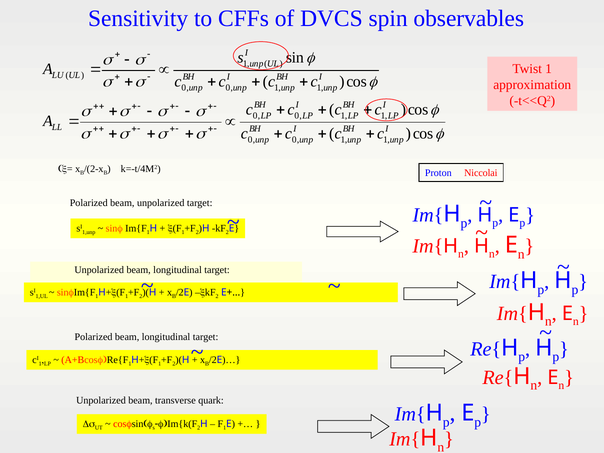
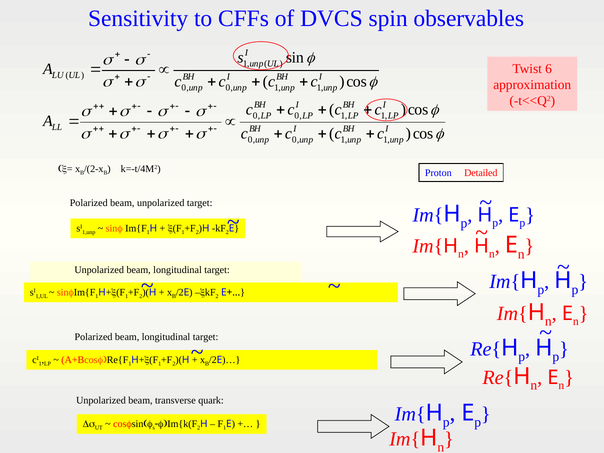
Twist 1: 1 -> 6 (549, 69)
Niccolai: Niccolai -> Detailed (481, 173)
